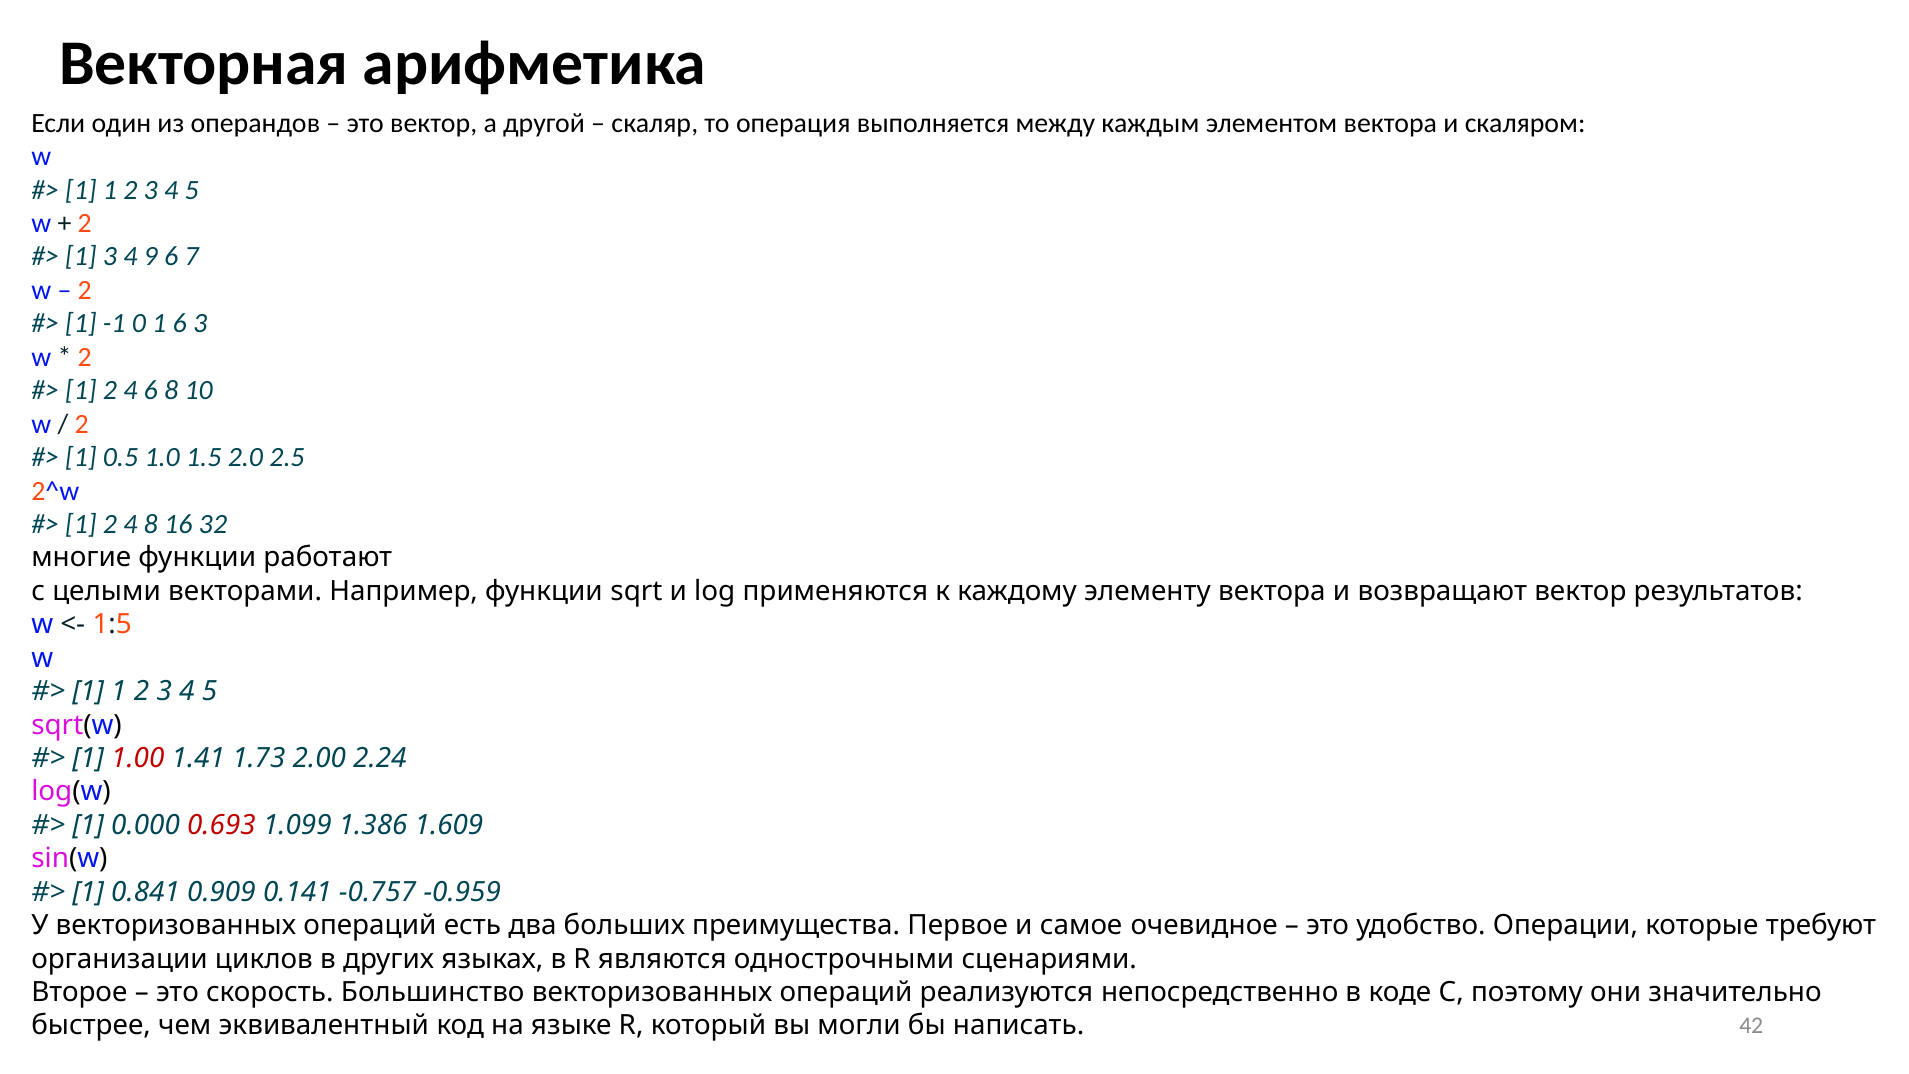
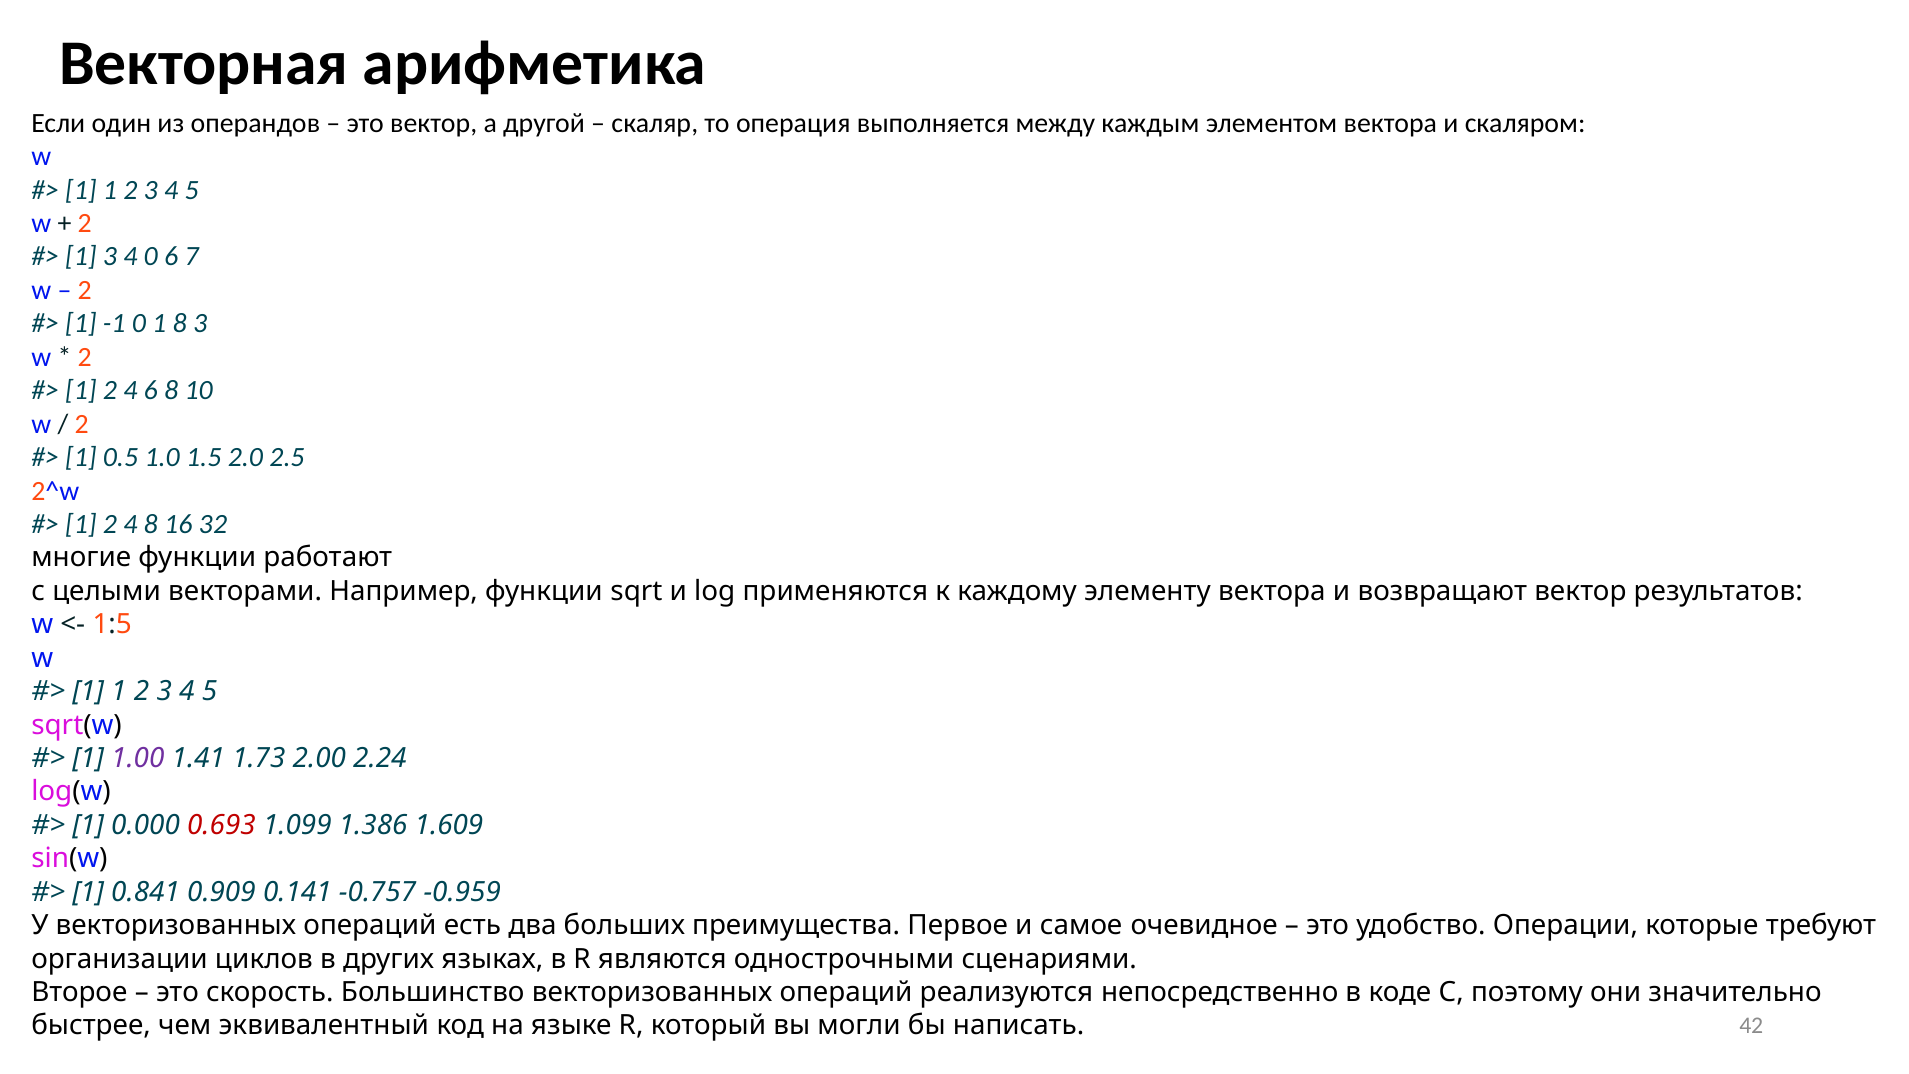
4 9: 9 -> 0 (151, 257)
1 6: 6 -> 8 (180, 324)
1.00 colour: red -> purple (138, 758)
